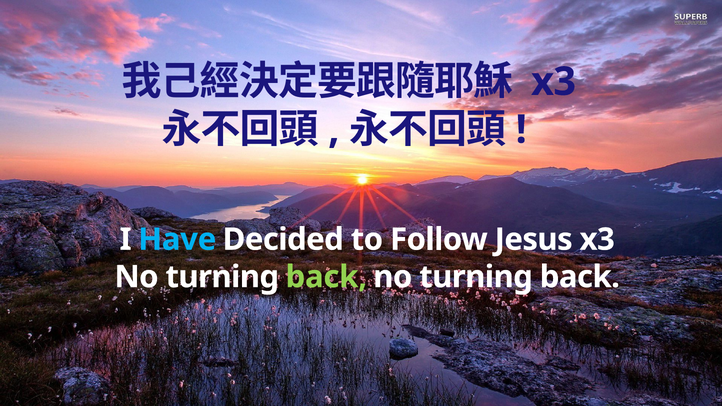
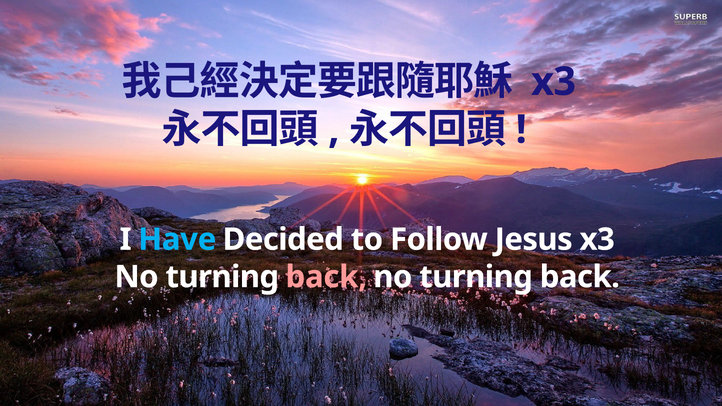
back colour: light green -> pink (326, 277)
